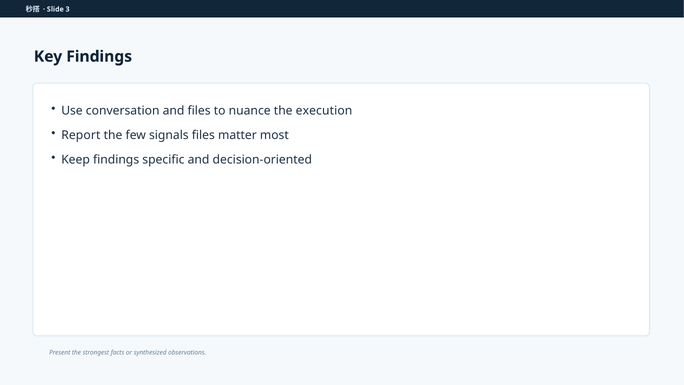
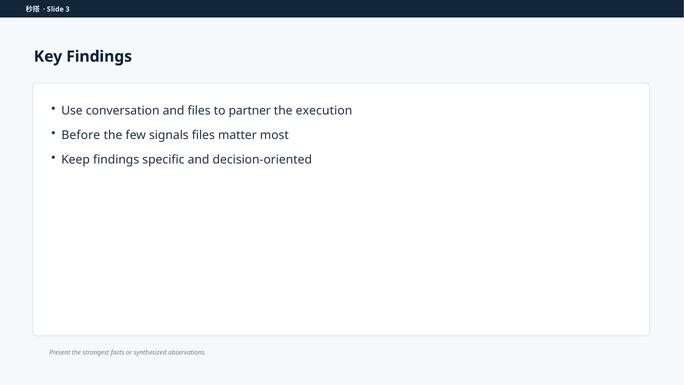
nuance: nuance -> partner (250, 111)
Report: Report -> Before (81, 135)
